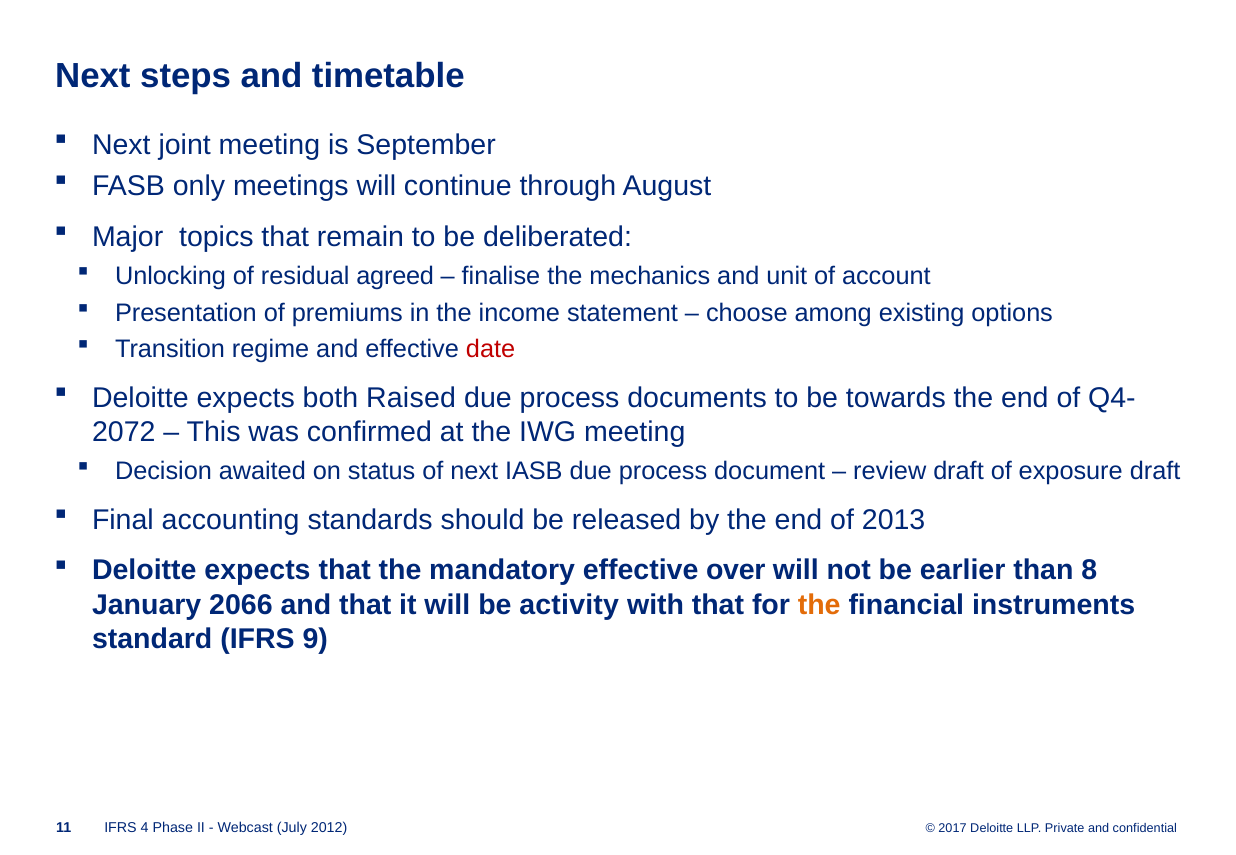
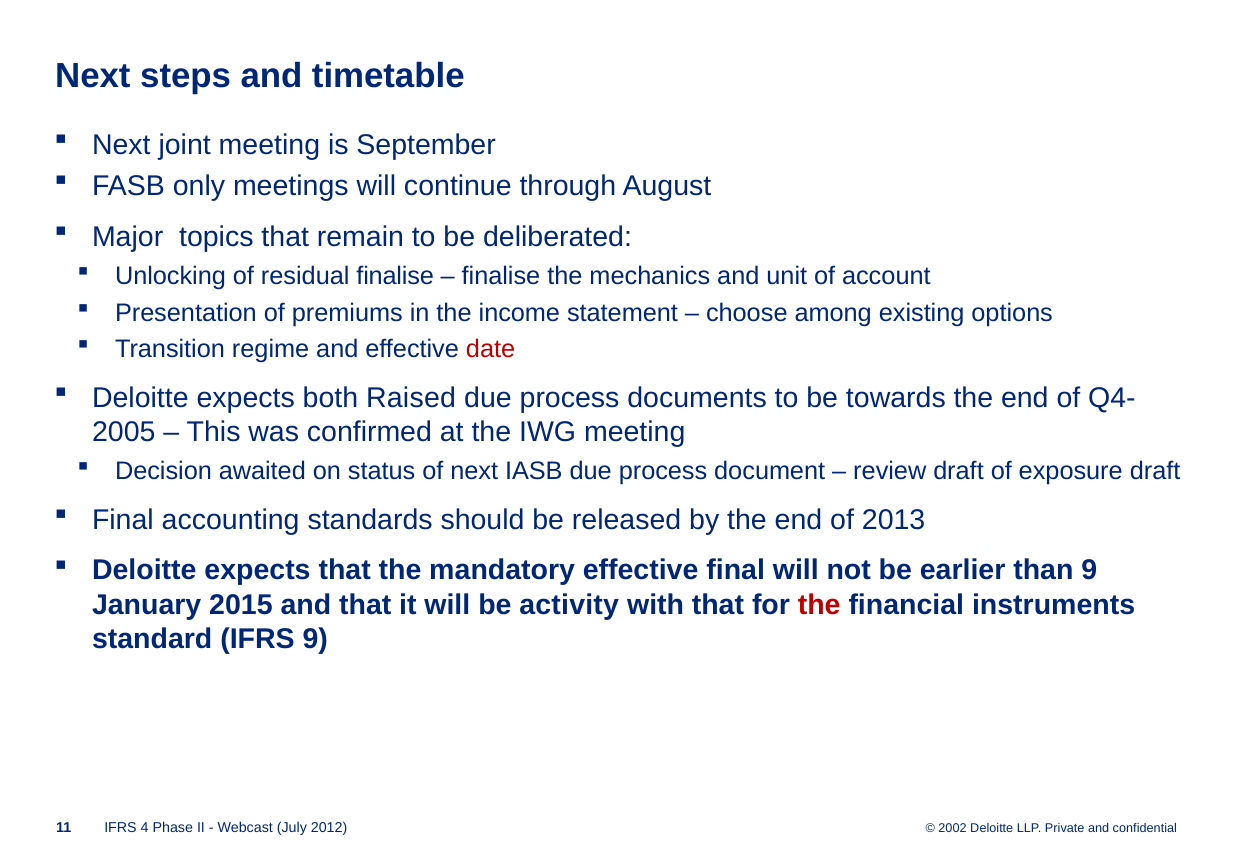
residual agreed: agreed -> finalise (395, 276)
2072: 2072 -> 2005 (124, 432)
effective over: over -> final (736, 571)
than 8: 8 -> 9 (1089, 571)
2066: 2066 -> 2015 (241, 605)
the colour: orange -> red (819, 605)
2017: 2017 -> 2002 (952, 829)
